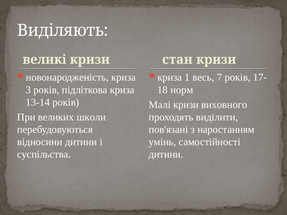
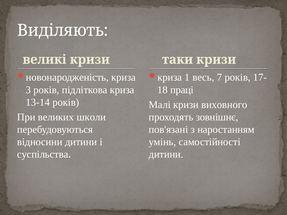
стан: стан -> таки (178, 60)
норм: норм -> праці (182, 90)
виділити: виділити -> зовнішнє (217, 117)
